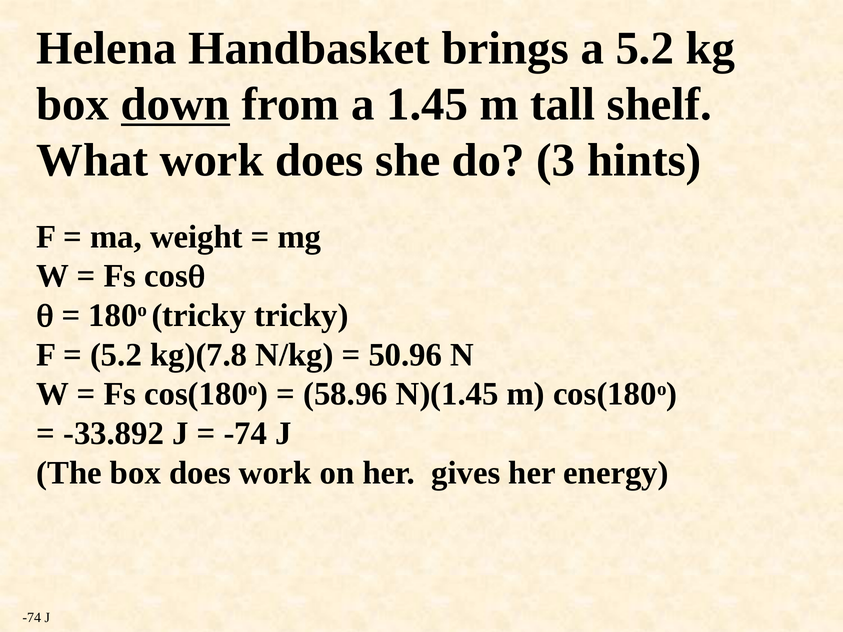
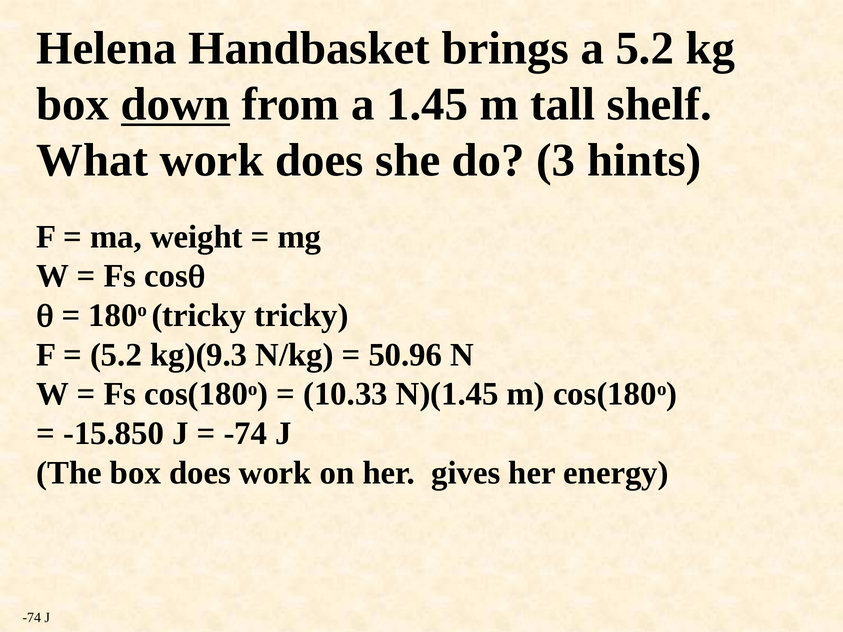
kg)(7.8: kg)(7.8 -> kg)(9.3 (199, 355)
58.96: 58.96 -> 10.33 (345, 394)
-33.892: -33.892 -> -15.850 (114, 434)
